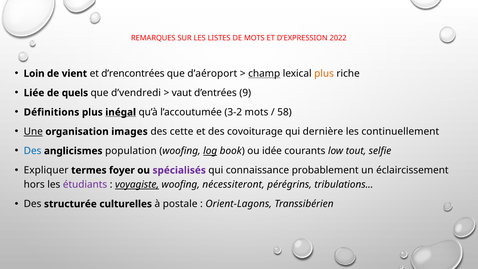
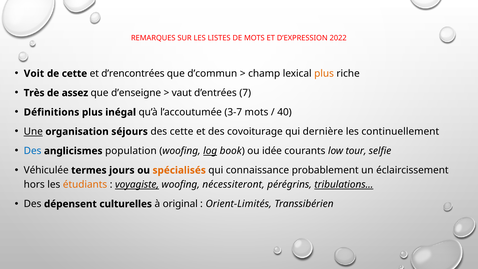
Loin: Loin -> Voit (34, 74)
de vient: vient -> cette (74, 74)
d’aéroport: d’aéroport -> d’commun (212, 74)
champ underline: present -> none (264, 74)
Liée: Liée -> Très (34, 93)
quels: quels -> assez (75, 93)
d’vendredi: d’vendredi -> d’enseigne (136, 93)
9: 9 -> 7 (245, 93)
inégal underline: present -> none (121, 112)
3-2: 3-2 -> 3-7 (233, 112)
58: 58 -> 40 (285, 112)
images: images -> séjours (130, 132)
tout: tout -> tour (356, 151)
Expliquer: Expliquer -> Véhiculée (46, 170)
foyer: foyer -> jours (122, 170)
spécialisés colour: purple -> orange (179, 170)
étudiants colour: purple -> orange (85, 185)
tribulations underline: none -> present (344, 185)
structurée: structurée -> dépensent (70, 204)
postale: postale -> original (180, 204)
Orient-Lagons: Orient-Lagons -> Orient-Limités (239, 204)
